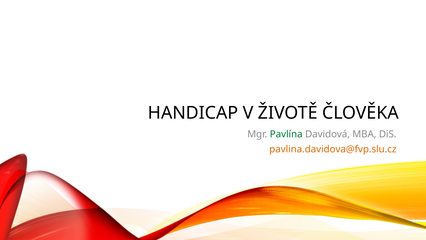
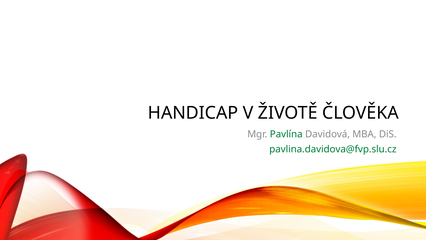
pavlina.davidova@fvp.slu.cz colour: orange -> green (333, 149)
